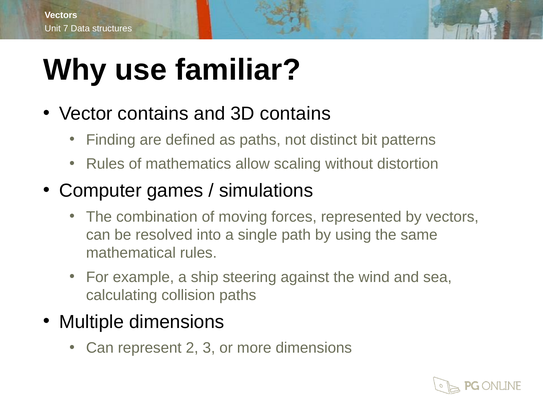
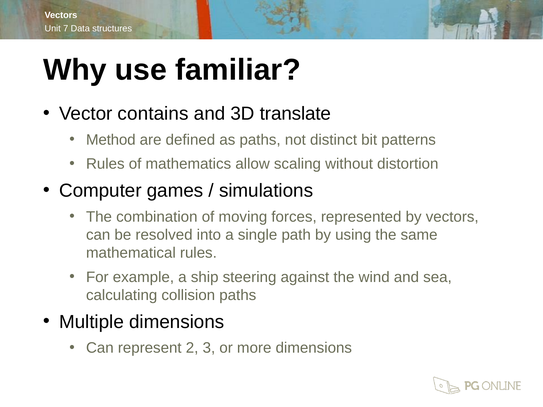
3D contains: contains -> translate (295, 114)
Finding: Finding -> Method (111, 140)
